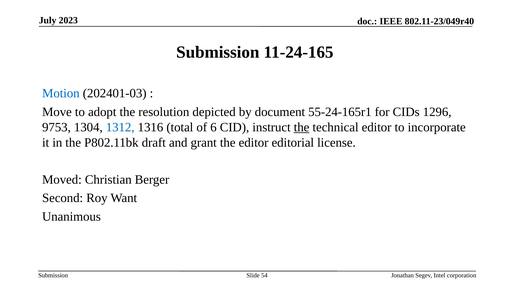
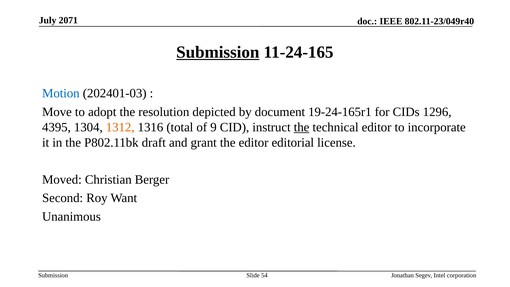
2023: 2023 -> 2071 (68, 20)
Submission underline: none -> present (218, 52)
55-24-165r1: 55-24-165r1 -> 19-24-165r1 (340, 112)
9753: 9753 -> 4395 (56, 127)
1312 colour: blue -> orange (120, 127)
6: 6 -> 9 (213, 127)
